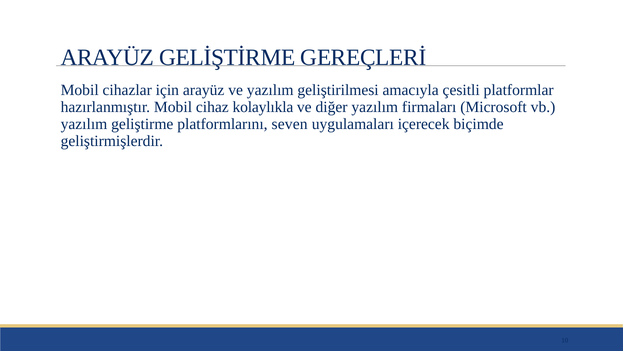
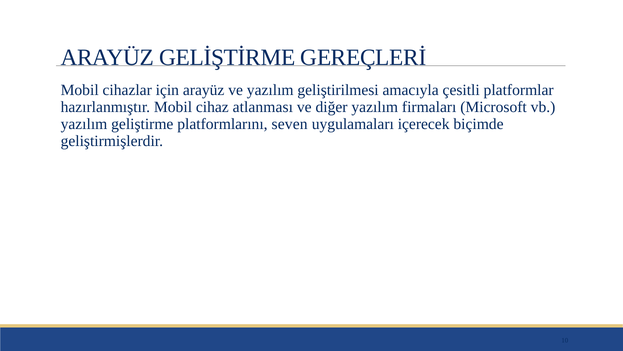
kolaylıkla: kolaylıkla -> atlanması (263, 107)
